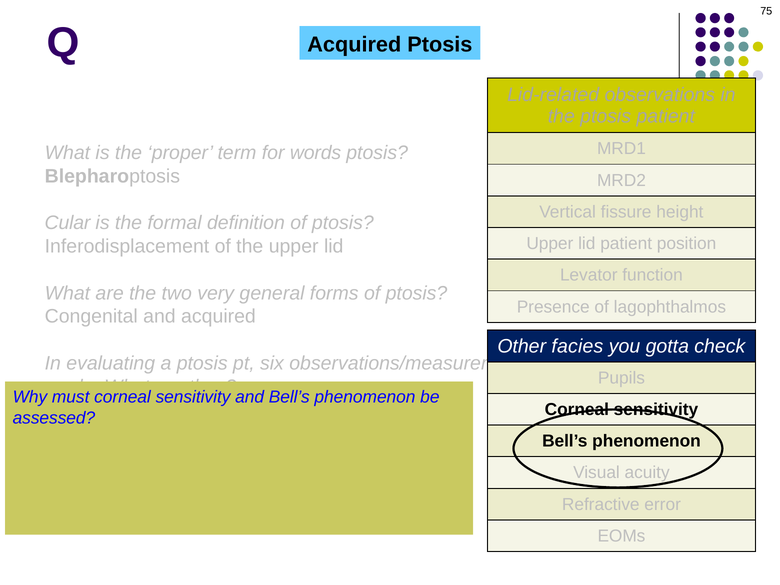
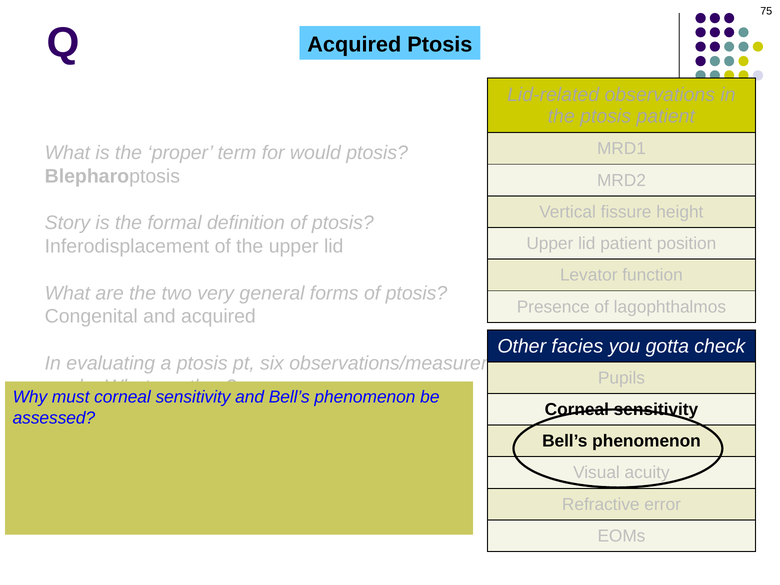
words: words -> would (315, 153)
Cular: Cular -> Story (67, 223)
